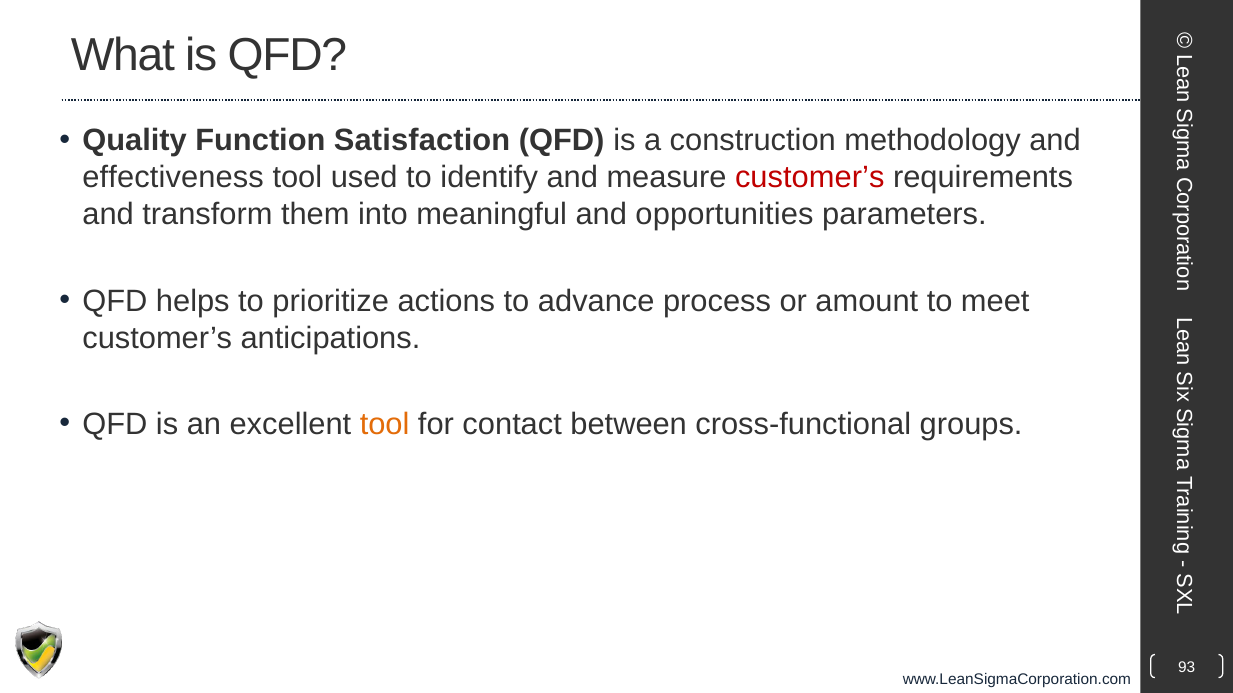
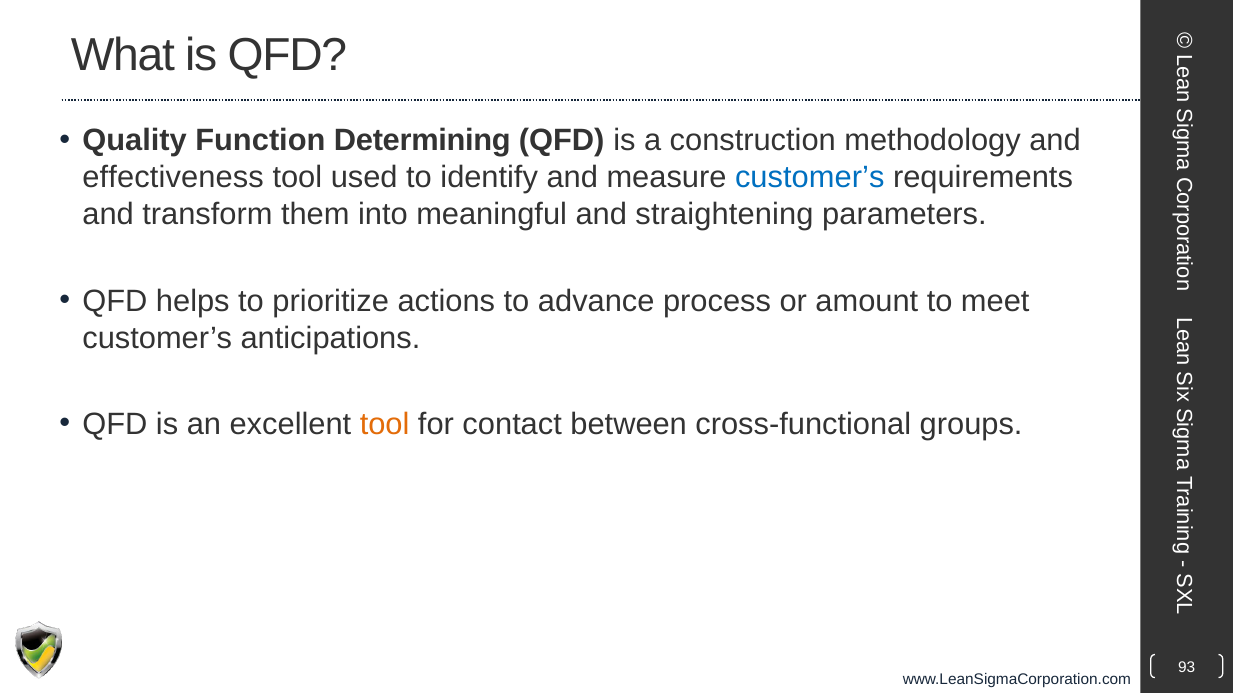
Satisfaction: Satisfaction -> Determining (422, 141)
customer’s colour: red -> blue (810, 178)
opportunities: opportunities -> straightening (725, 215)
